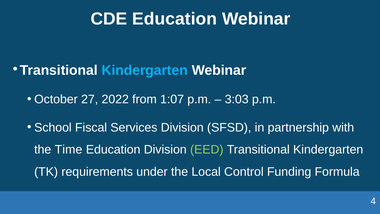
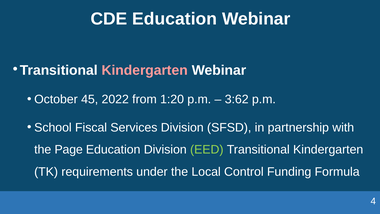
Kindergarten colour: light blue -> pink (145, 70)
27: 27 -> 45 (90, 99)
1:07: 1:07 -> 1:20 (172, 99)
3:03: 3:03 -> 3:62 (237, 99)
Time: Time -> Page (69, 149)
